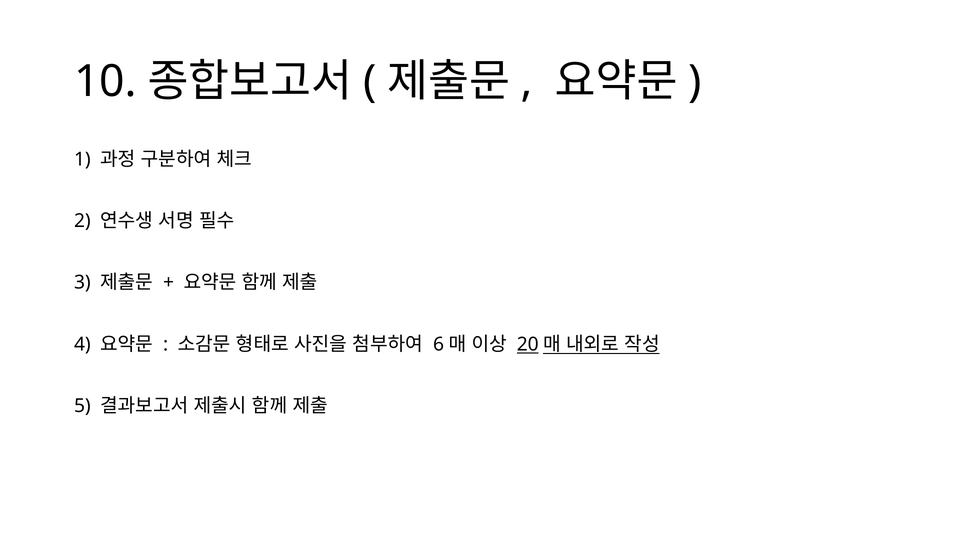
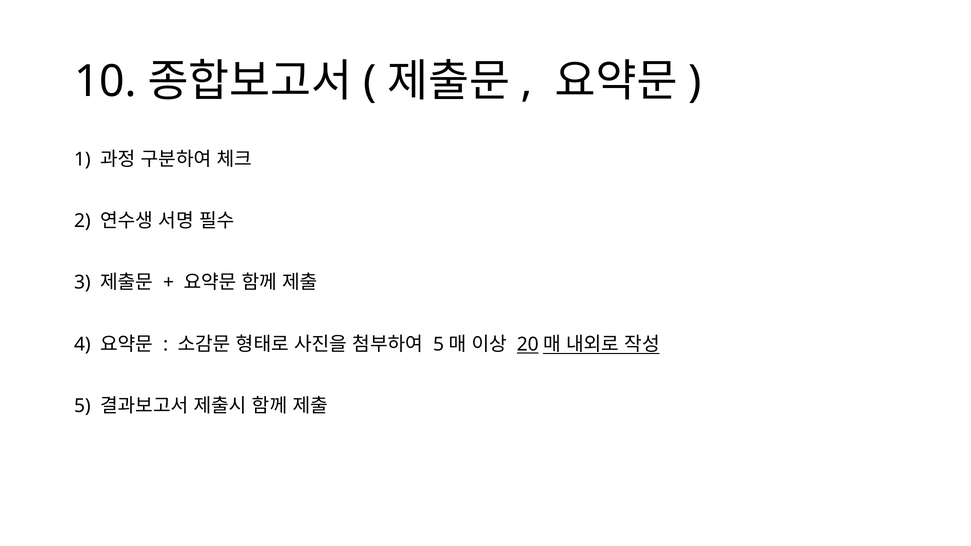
6: 6 -> 5 (439, 344)
